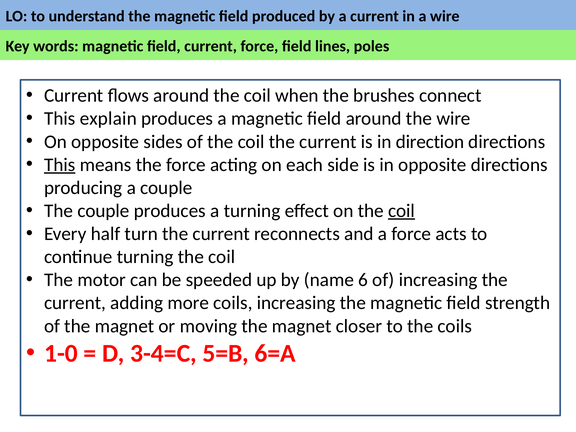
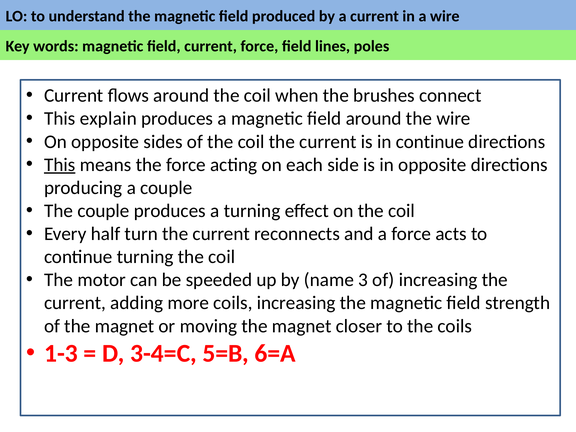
in direction: direction -> continue (430, 142)
coil underline: present -> none (402, 211)
6: 6 -> 3 (363, 280)
1-0: 1-0 -> 1-3 (61, 353)
